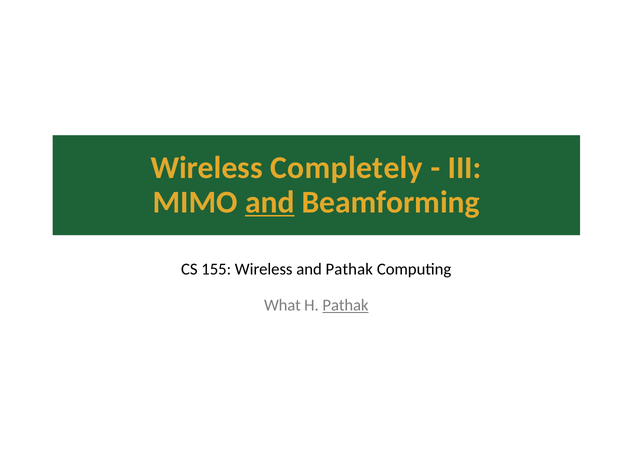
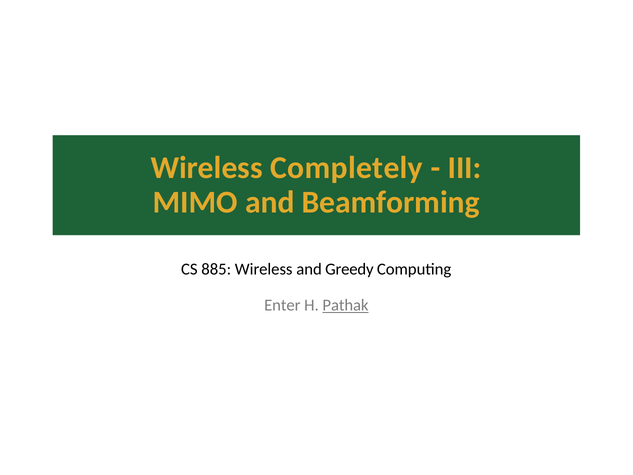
and underline: present -> none (270, 202)
155: 155 -> 885 (216, 269)
and Pathak: Pathak -> Greedy (349, 269)
What: What -> Enter (282, 305)
